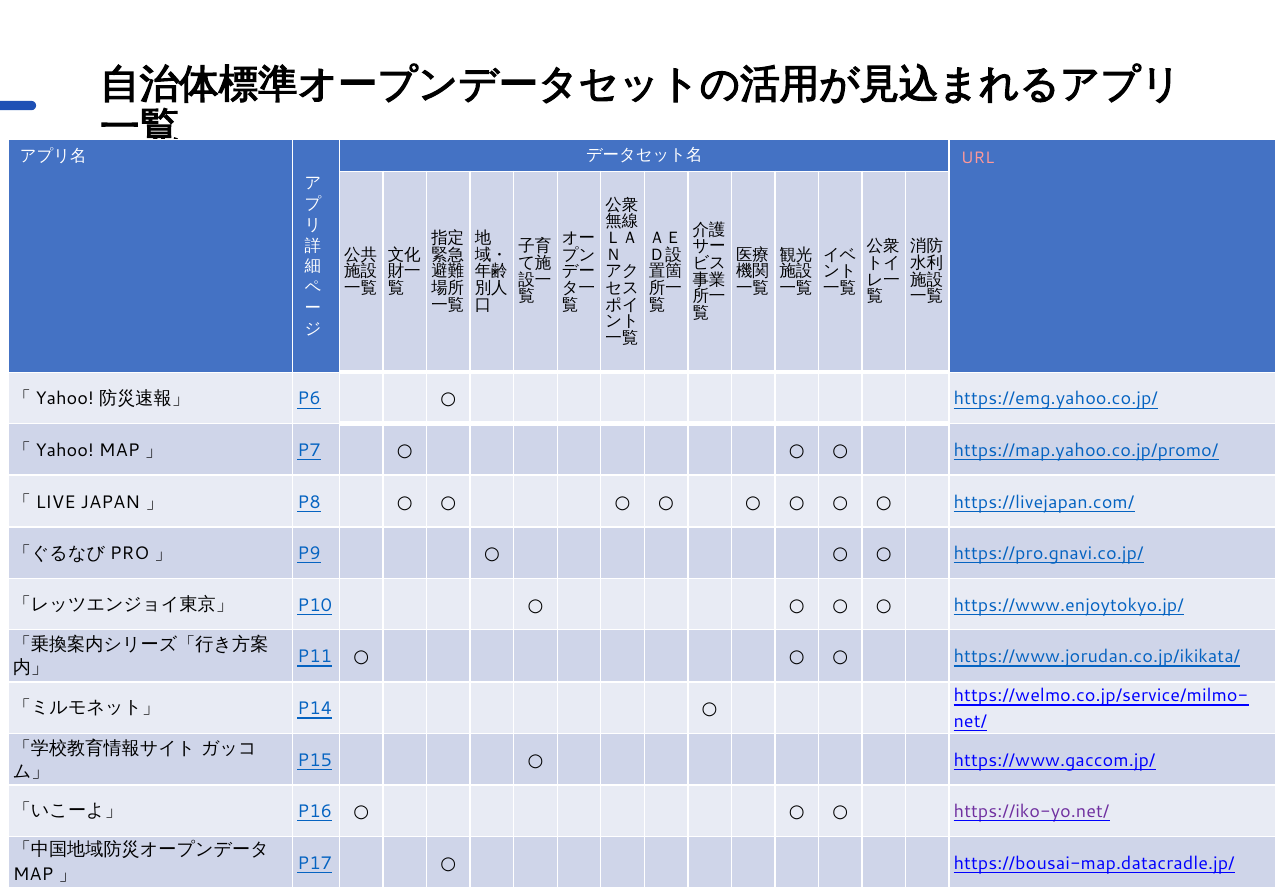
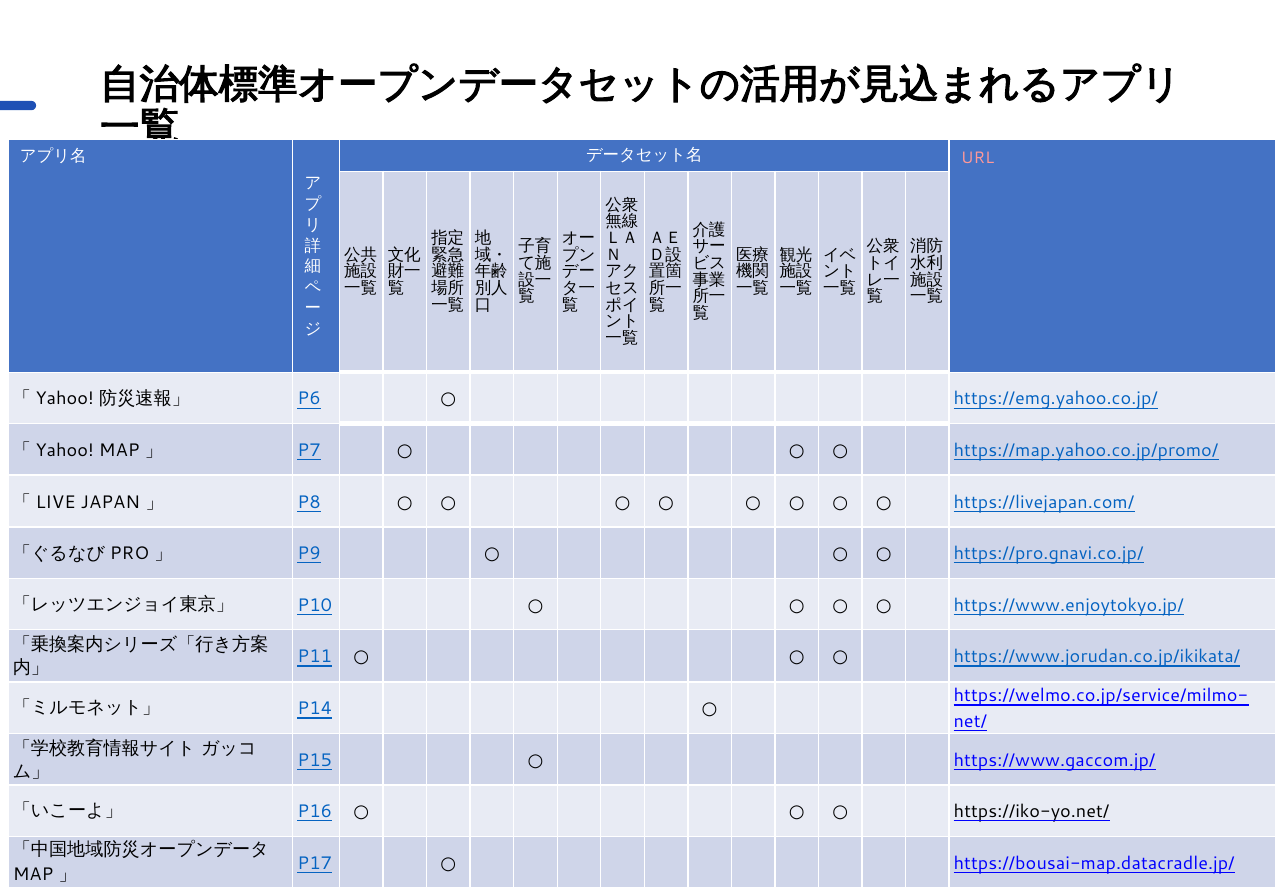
https://iko-yo.net/ colour: purple -> black (1032, 812)
